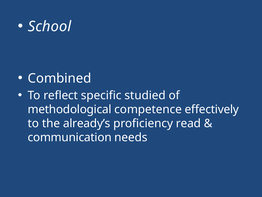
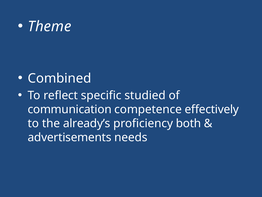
School: School -> Theme (50, 26)
methodological: methodological -> communication (70, 109)
read: read -> both (188, 123)
communication: communication -> advertisements (70, 137)
